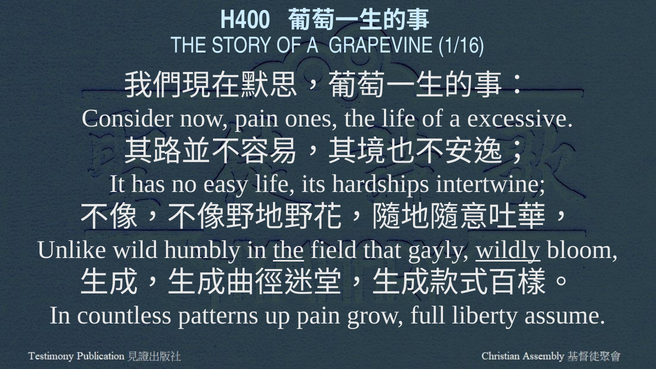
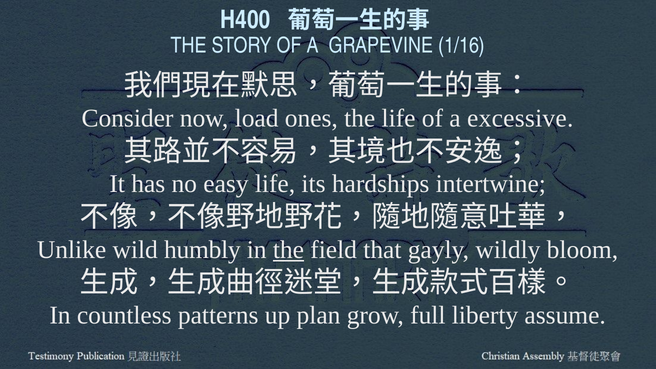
now pain: pain -> load (257, 118)
wildly underline: present -> none (508, 250)
up pain: pain -> plan (319, 315)
